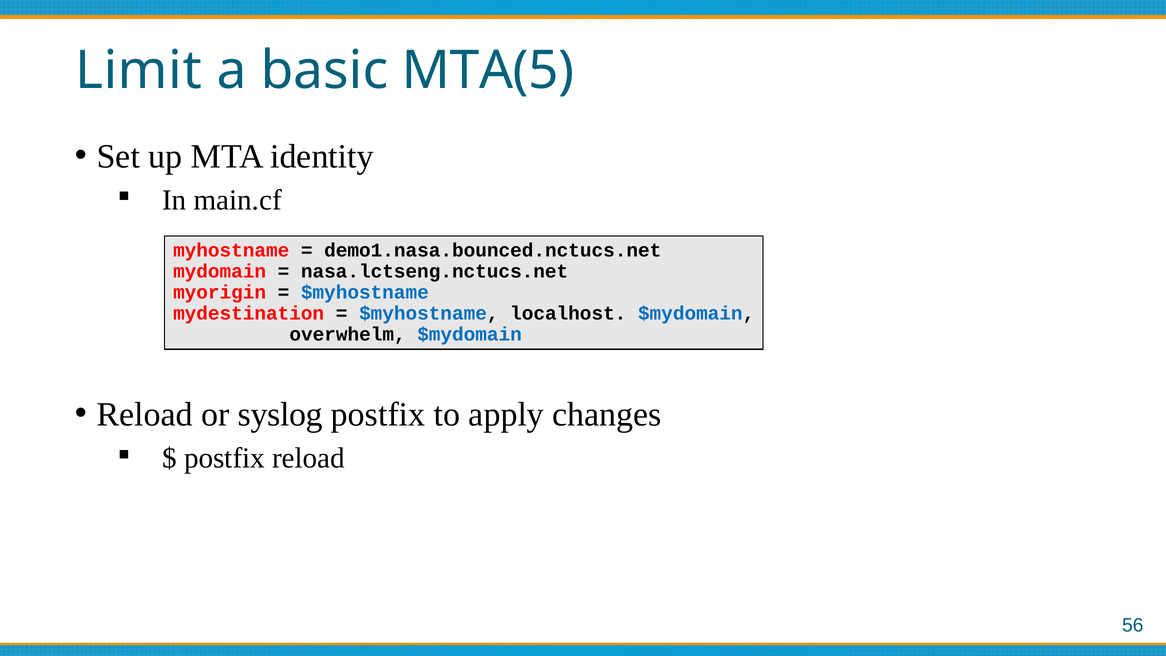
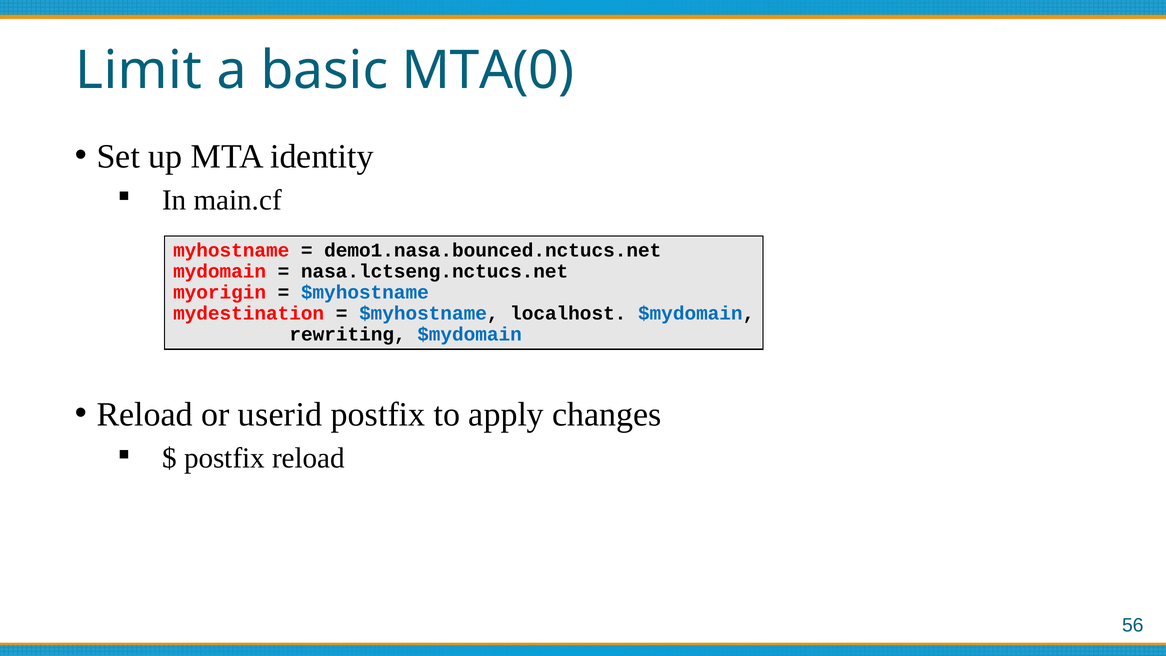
MTA(5: MTA(5 -> MTA(0 (488, 71)
overwhelm: overwhelm -> rewriting (348, 334)
syslog: syslog -> userid (280, 414)
